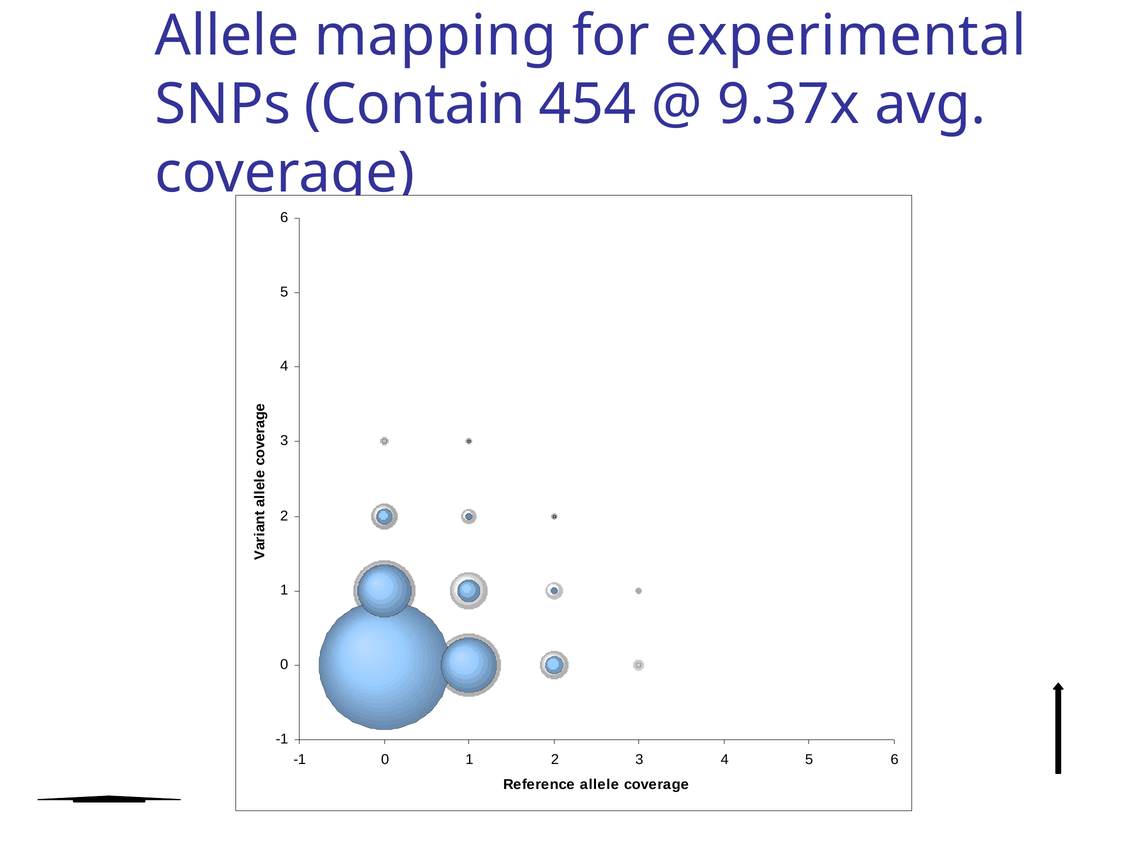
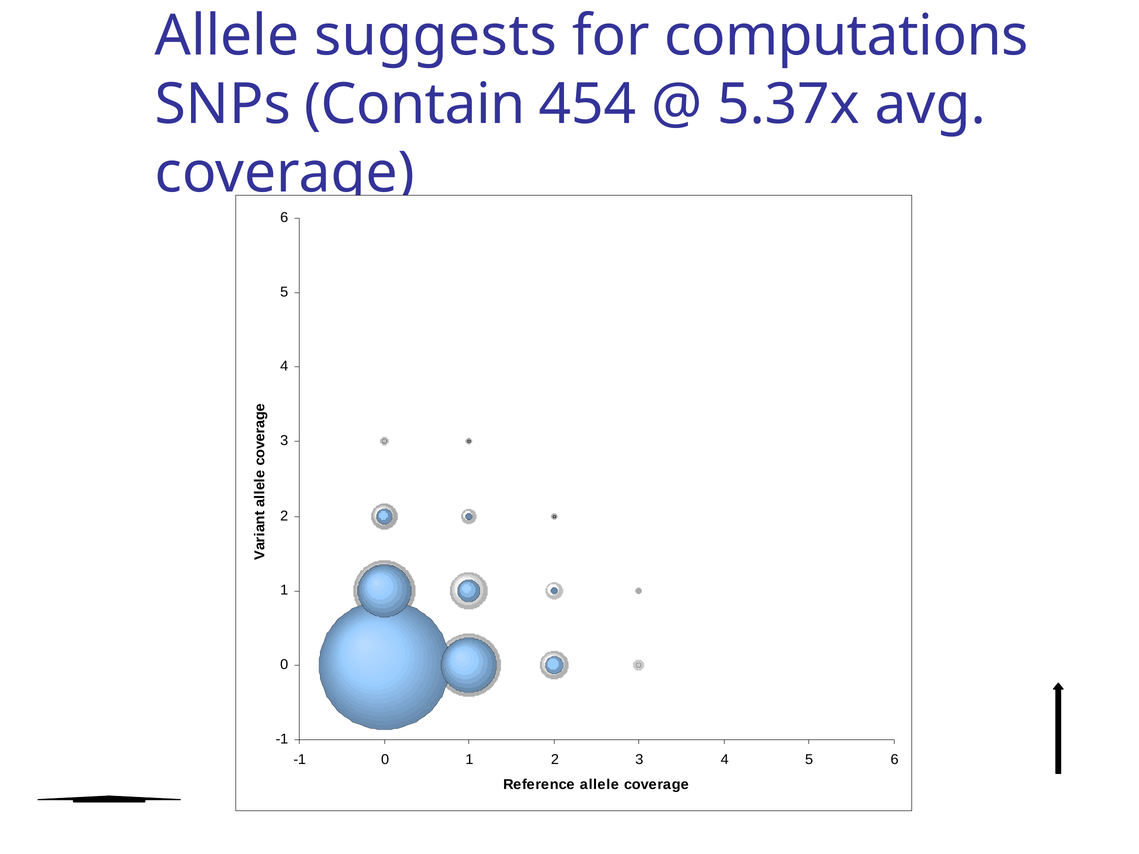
mapping: mapping -> suggests (436, 36)
experimental: experimental -> computations (846, 36)
9.37x: 9.37x -> 5.37x (788, 105)
